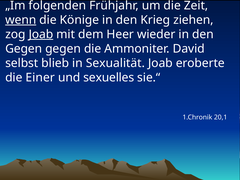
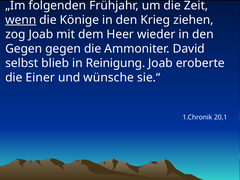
Joab underline: present -> none (41, 34)
Sexualität: Sexualität -> Reinigung (115, 63)
sexuelles: sexuelles -> wünsche (109, 77)
